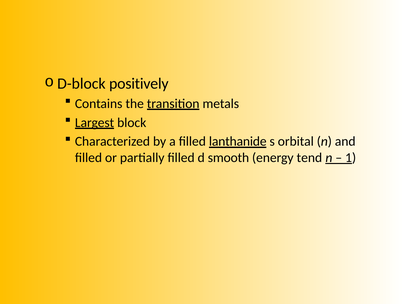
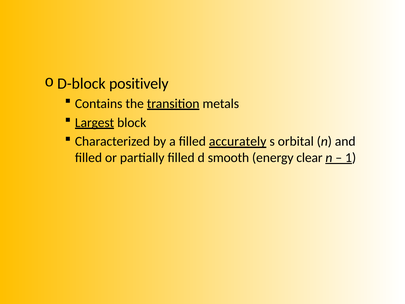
lanthanide: lanthanide -> accurately (238, 141)
tend: tend -> clear (309, 158)
